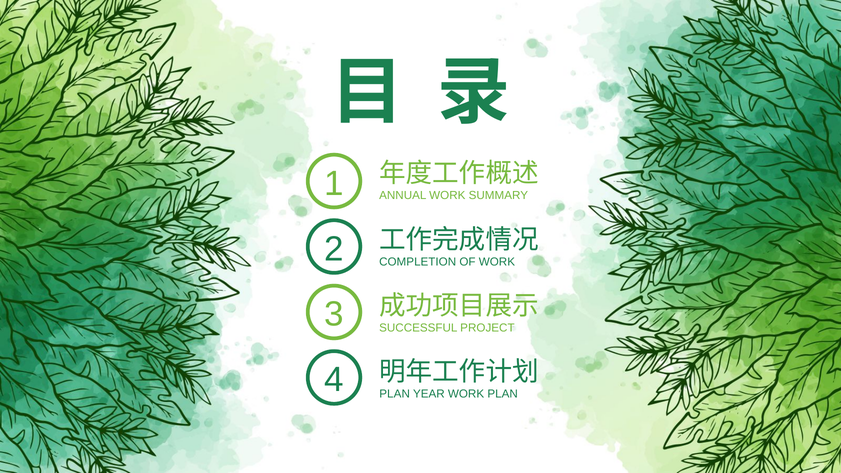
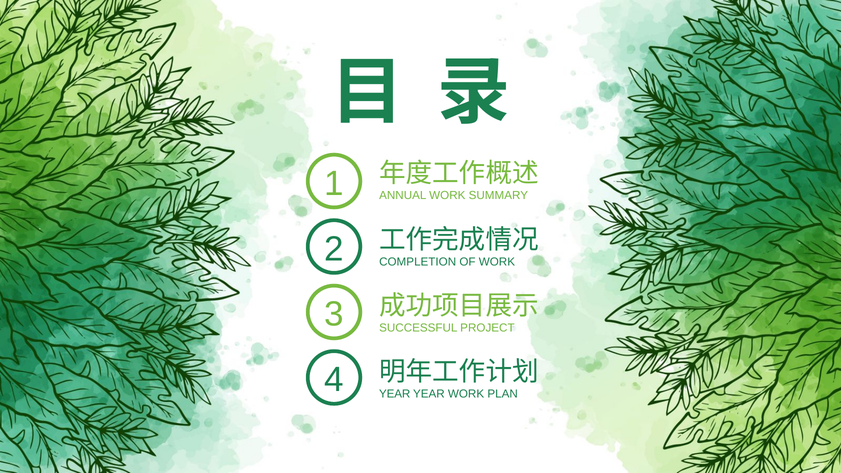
PLAN: PLAN -> YEAR (395, 394)
